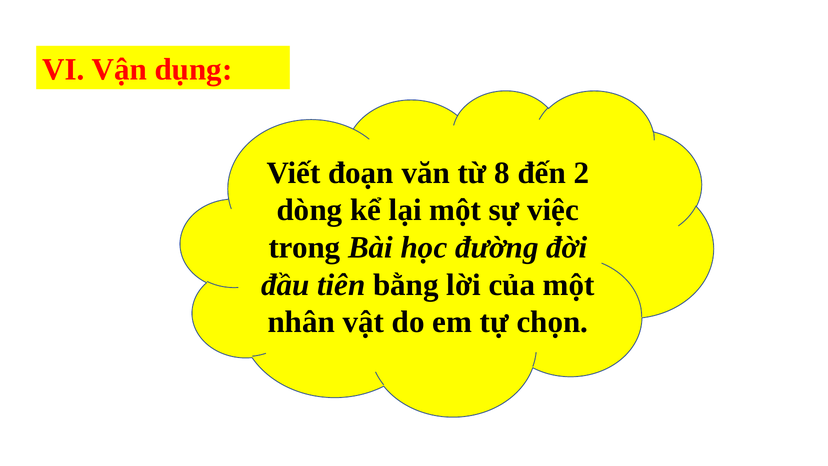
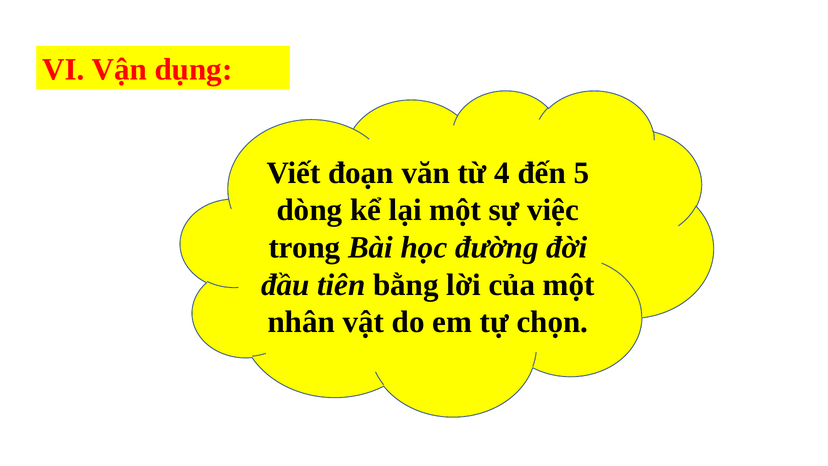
8: 8 -> 4 (502, 173)
2: 2 -> 5 (581, 173)
